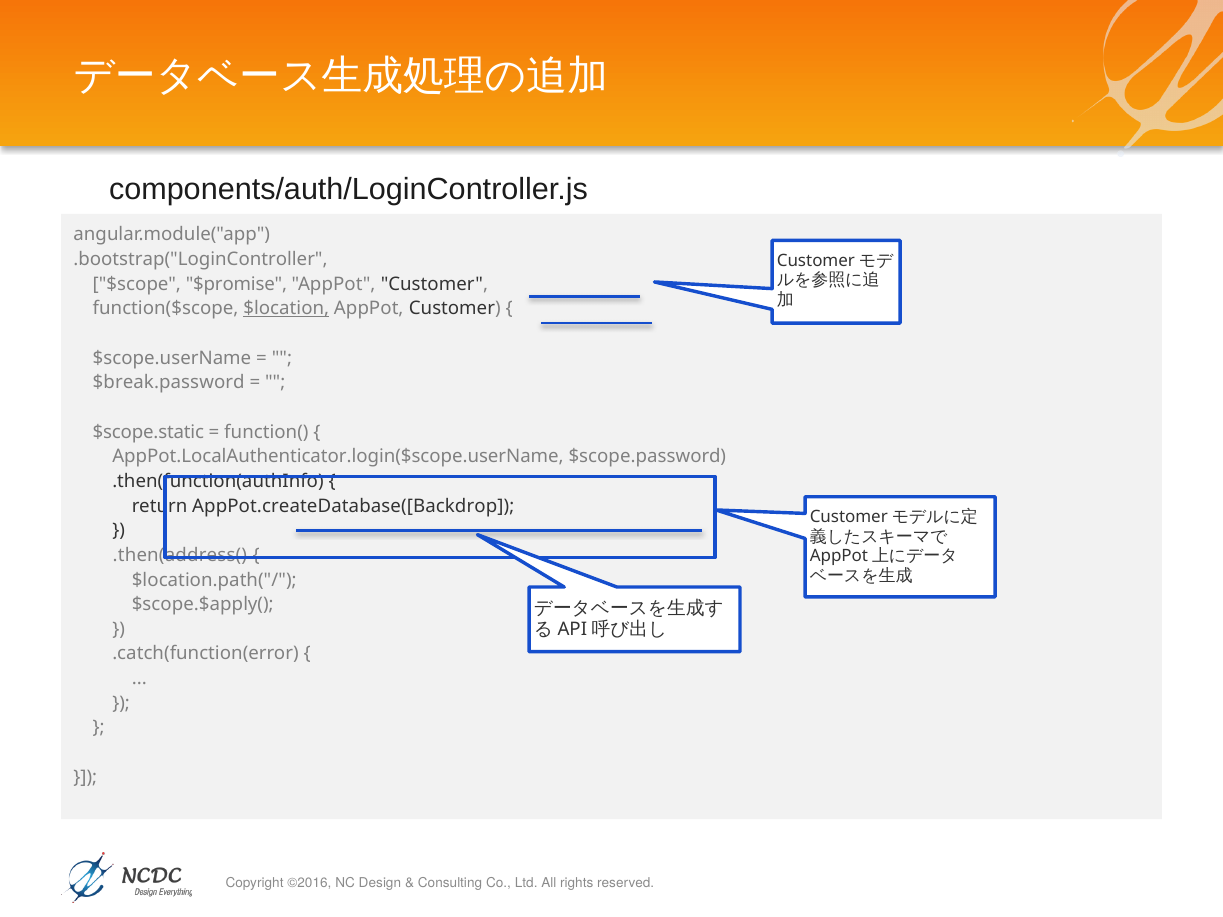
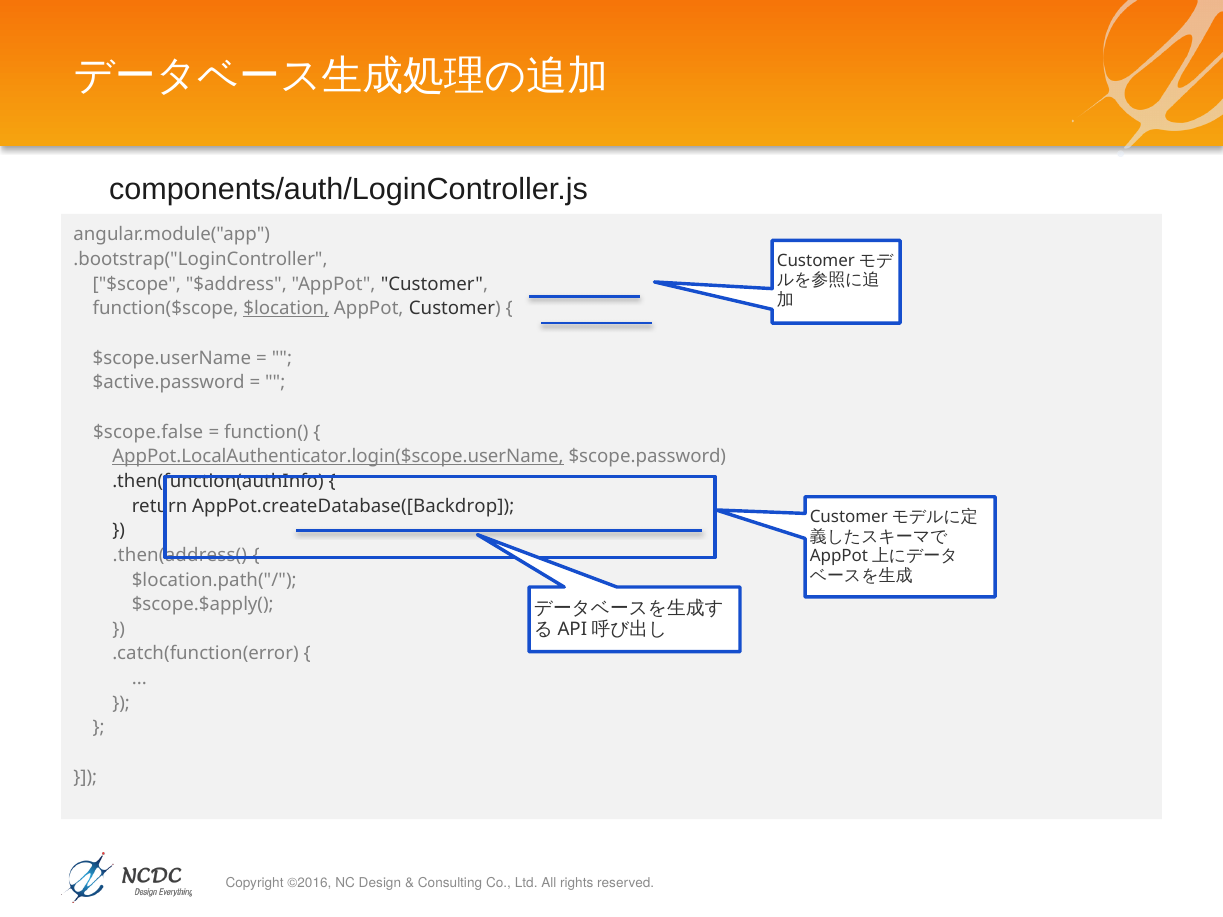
$promise: $promise -> $address (236, 284)
$break.password: $break.password -> $active.password (169, 383)
$scope.static: $scope.static -> $scope.false (148, 432)
AppPot.LocalAuthenticator.login($scope.userName underline: none -> present (338, 457)
